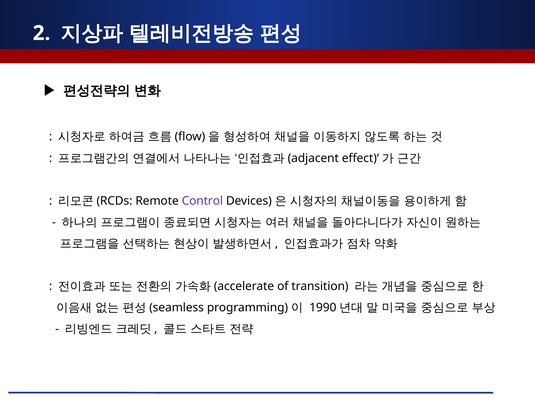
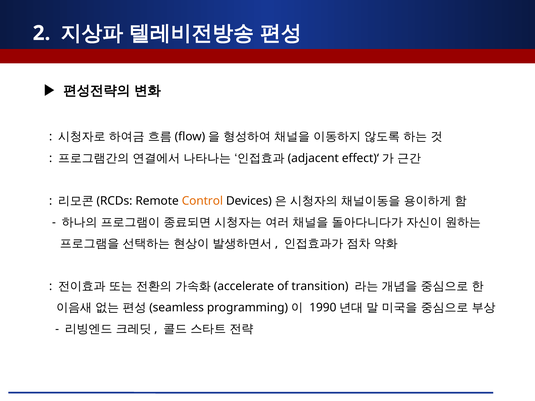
Control colour: purple -> orange (202, 201)
